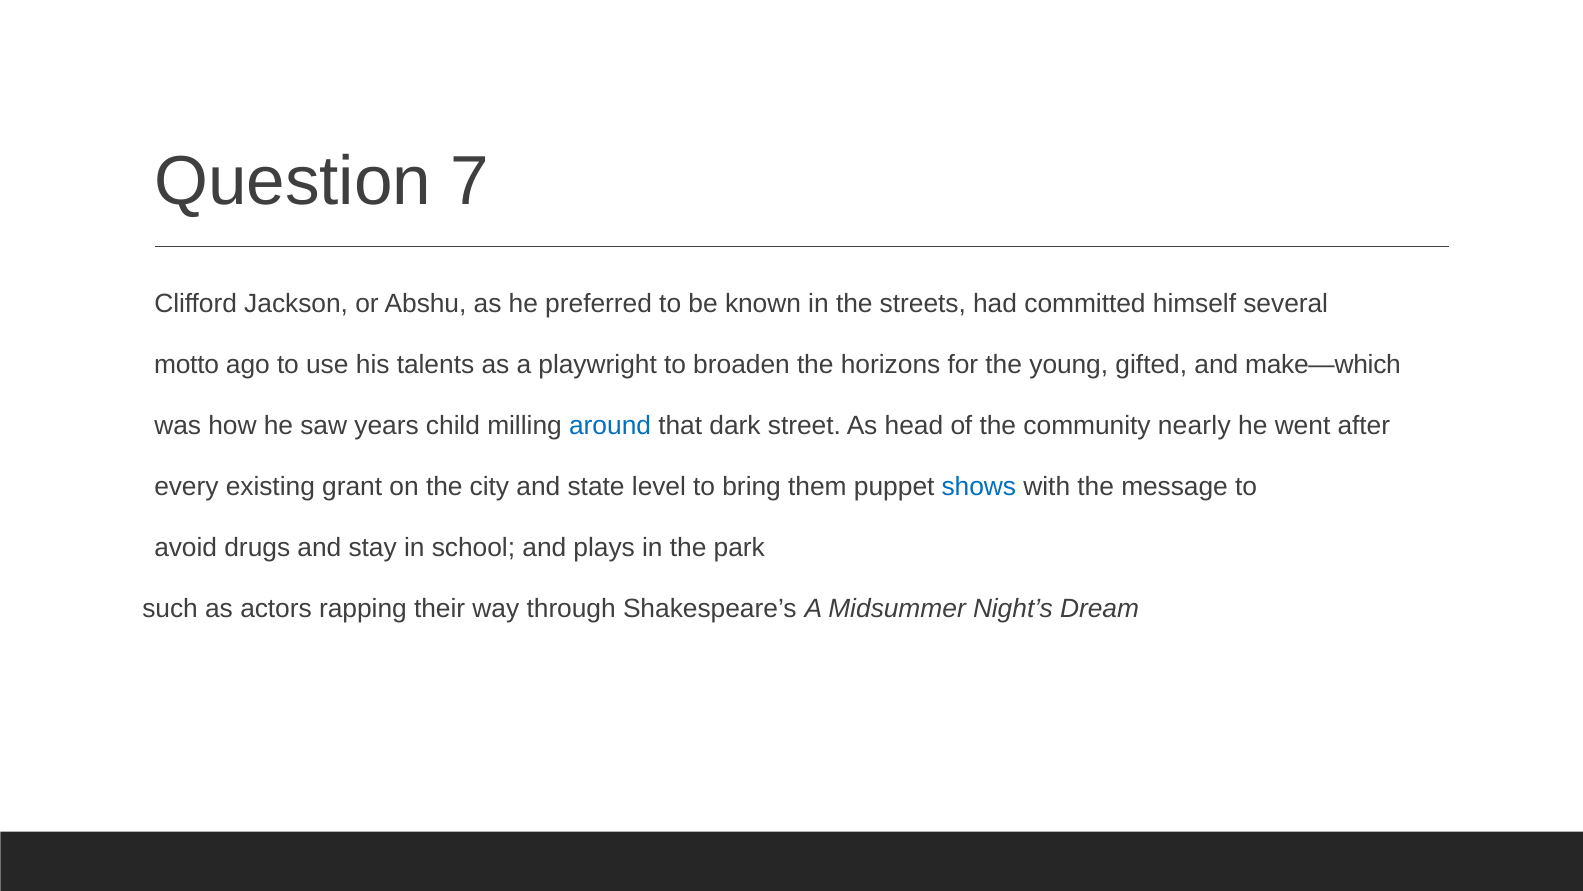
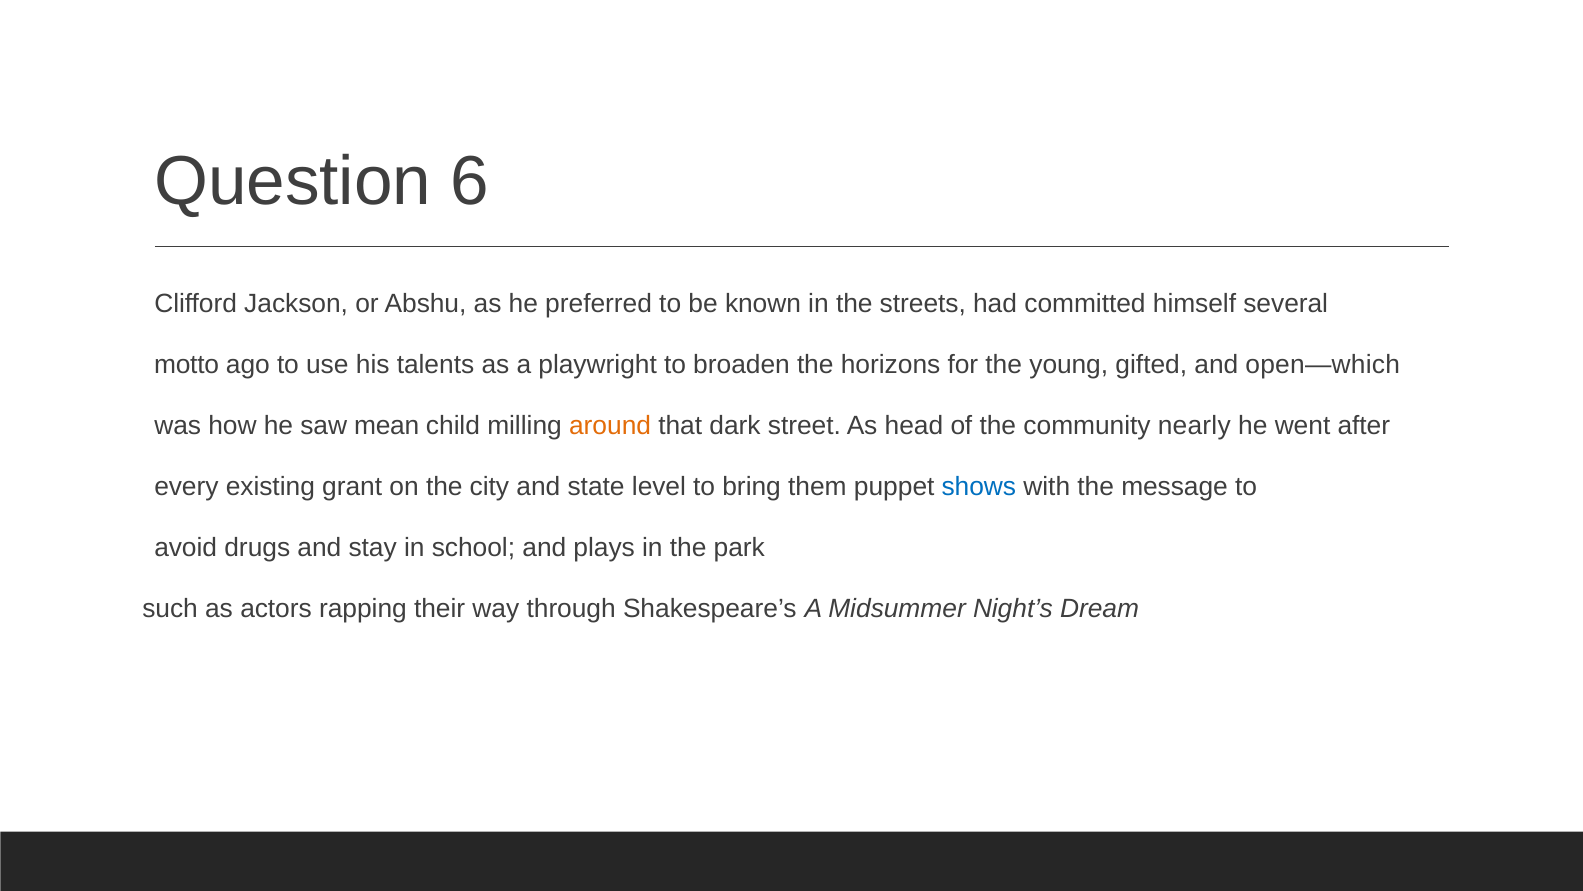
7: 7 -> 6 (470, 182)
make—which: make—which -> open—which (1323, 365)
years: years -> mean (387, 426)
around colour: blue -> orange (610, 426)
